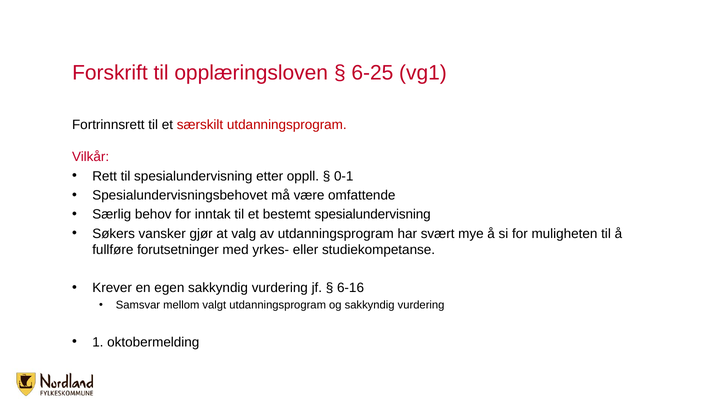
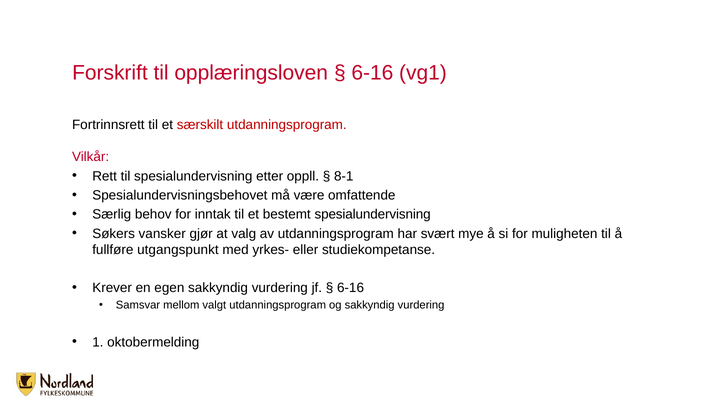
6-25: 6-25 -> 6-16 (372, 73)
0-1: 0-1 -> 8-1 (344, 176)
forutsetninger: forutsetninger -> utgangspunkt (178, 250)
